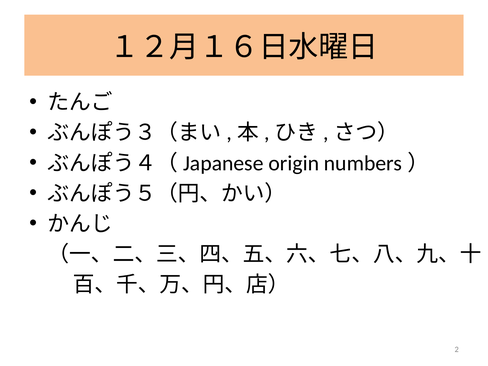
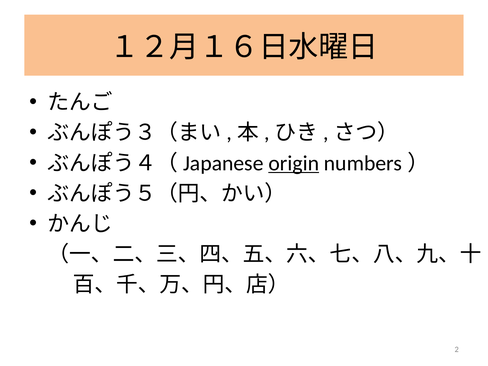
origin underline: none -> present (294, 163)
